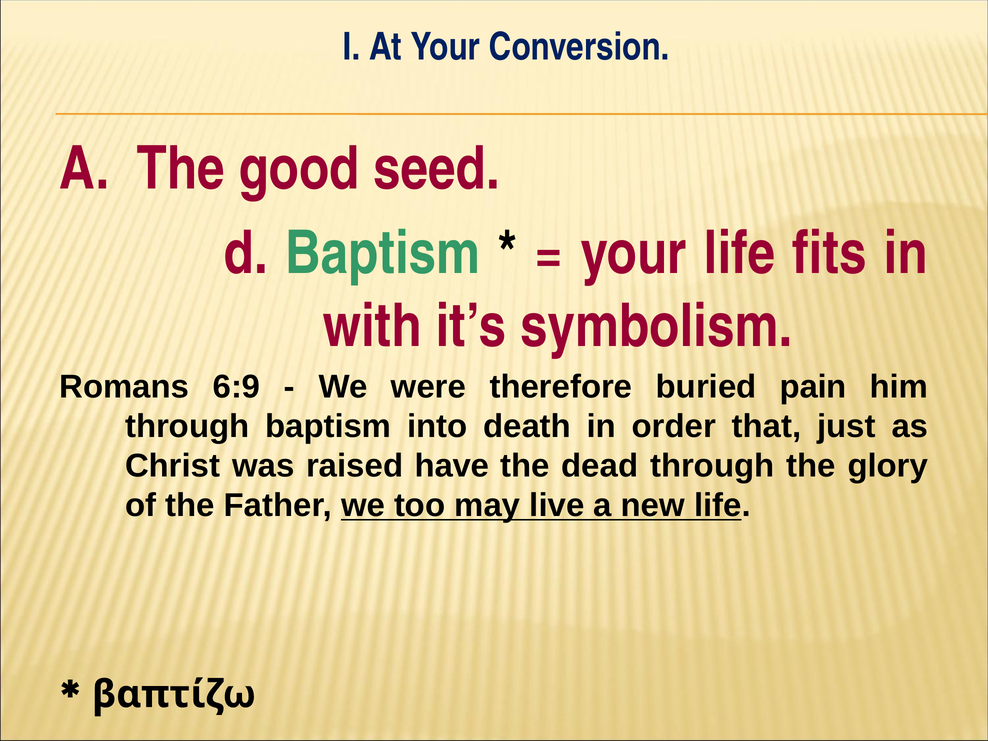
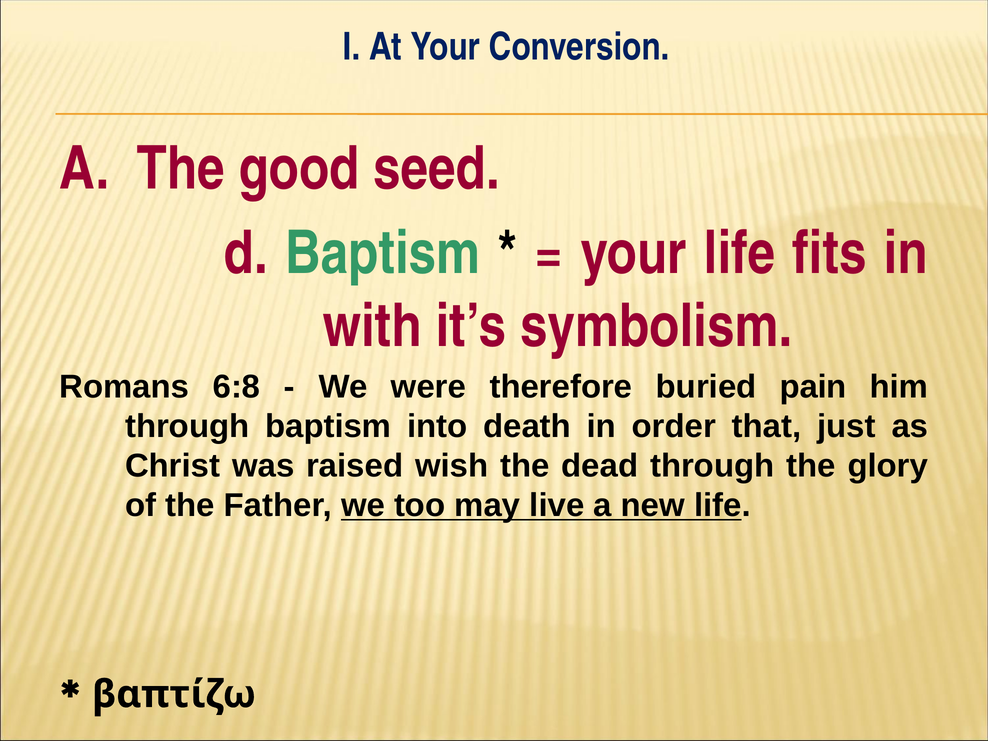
6:9: 6:9 -> 6:8 (237, 387)
have: have -> wish (452, 466)
